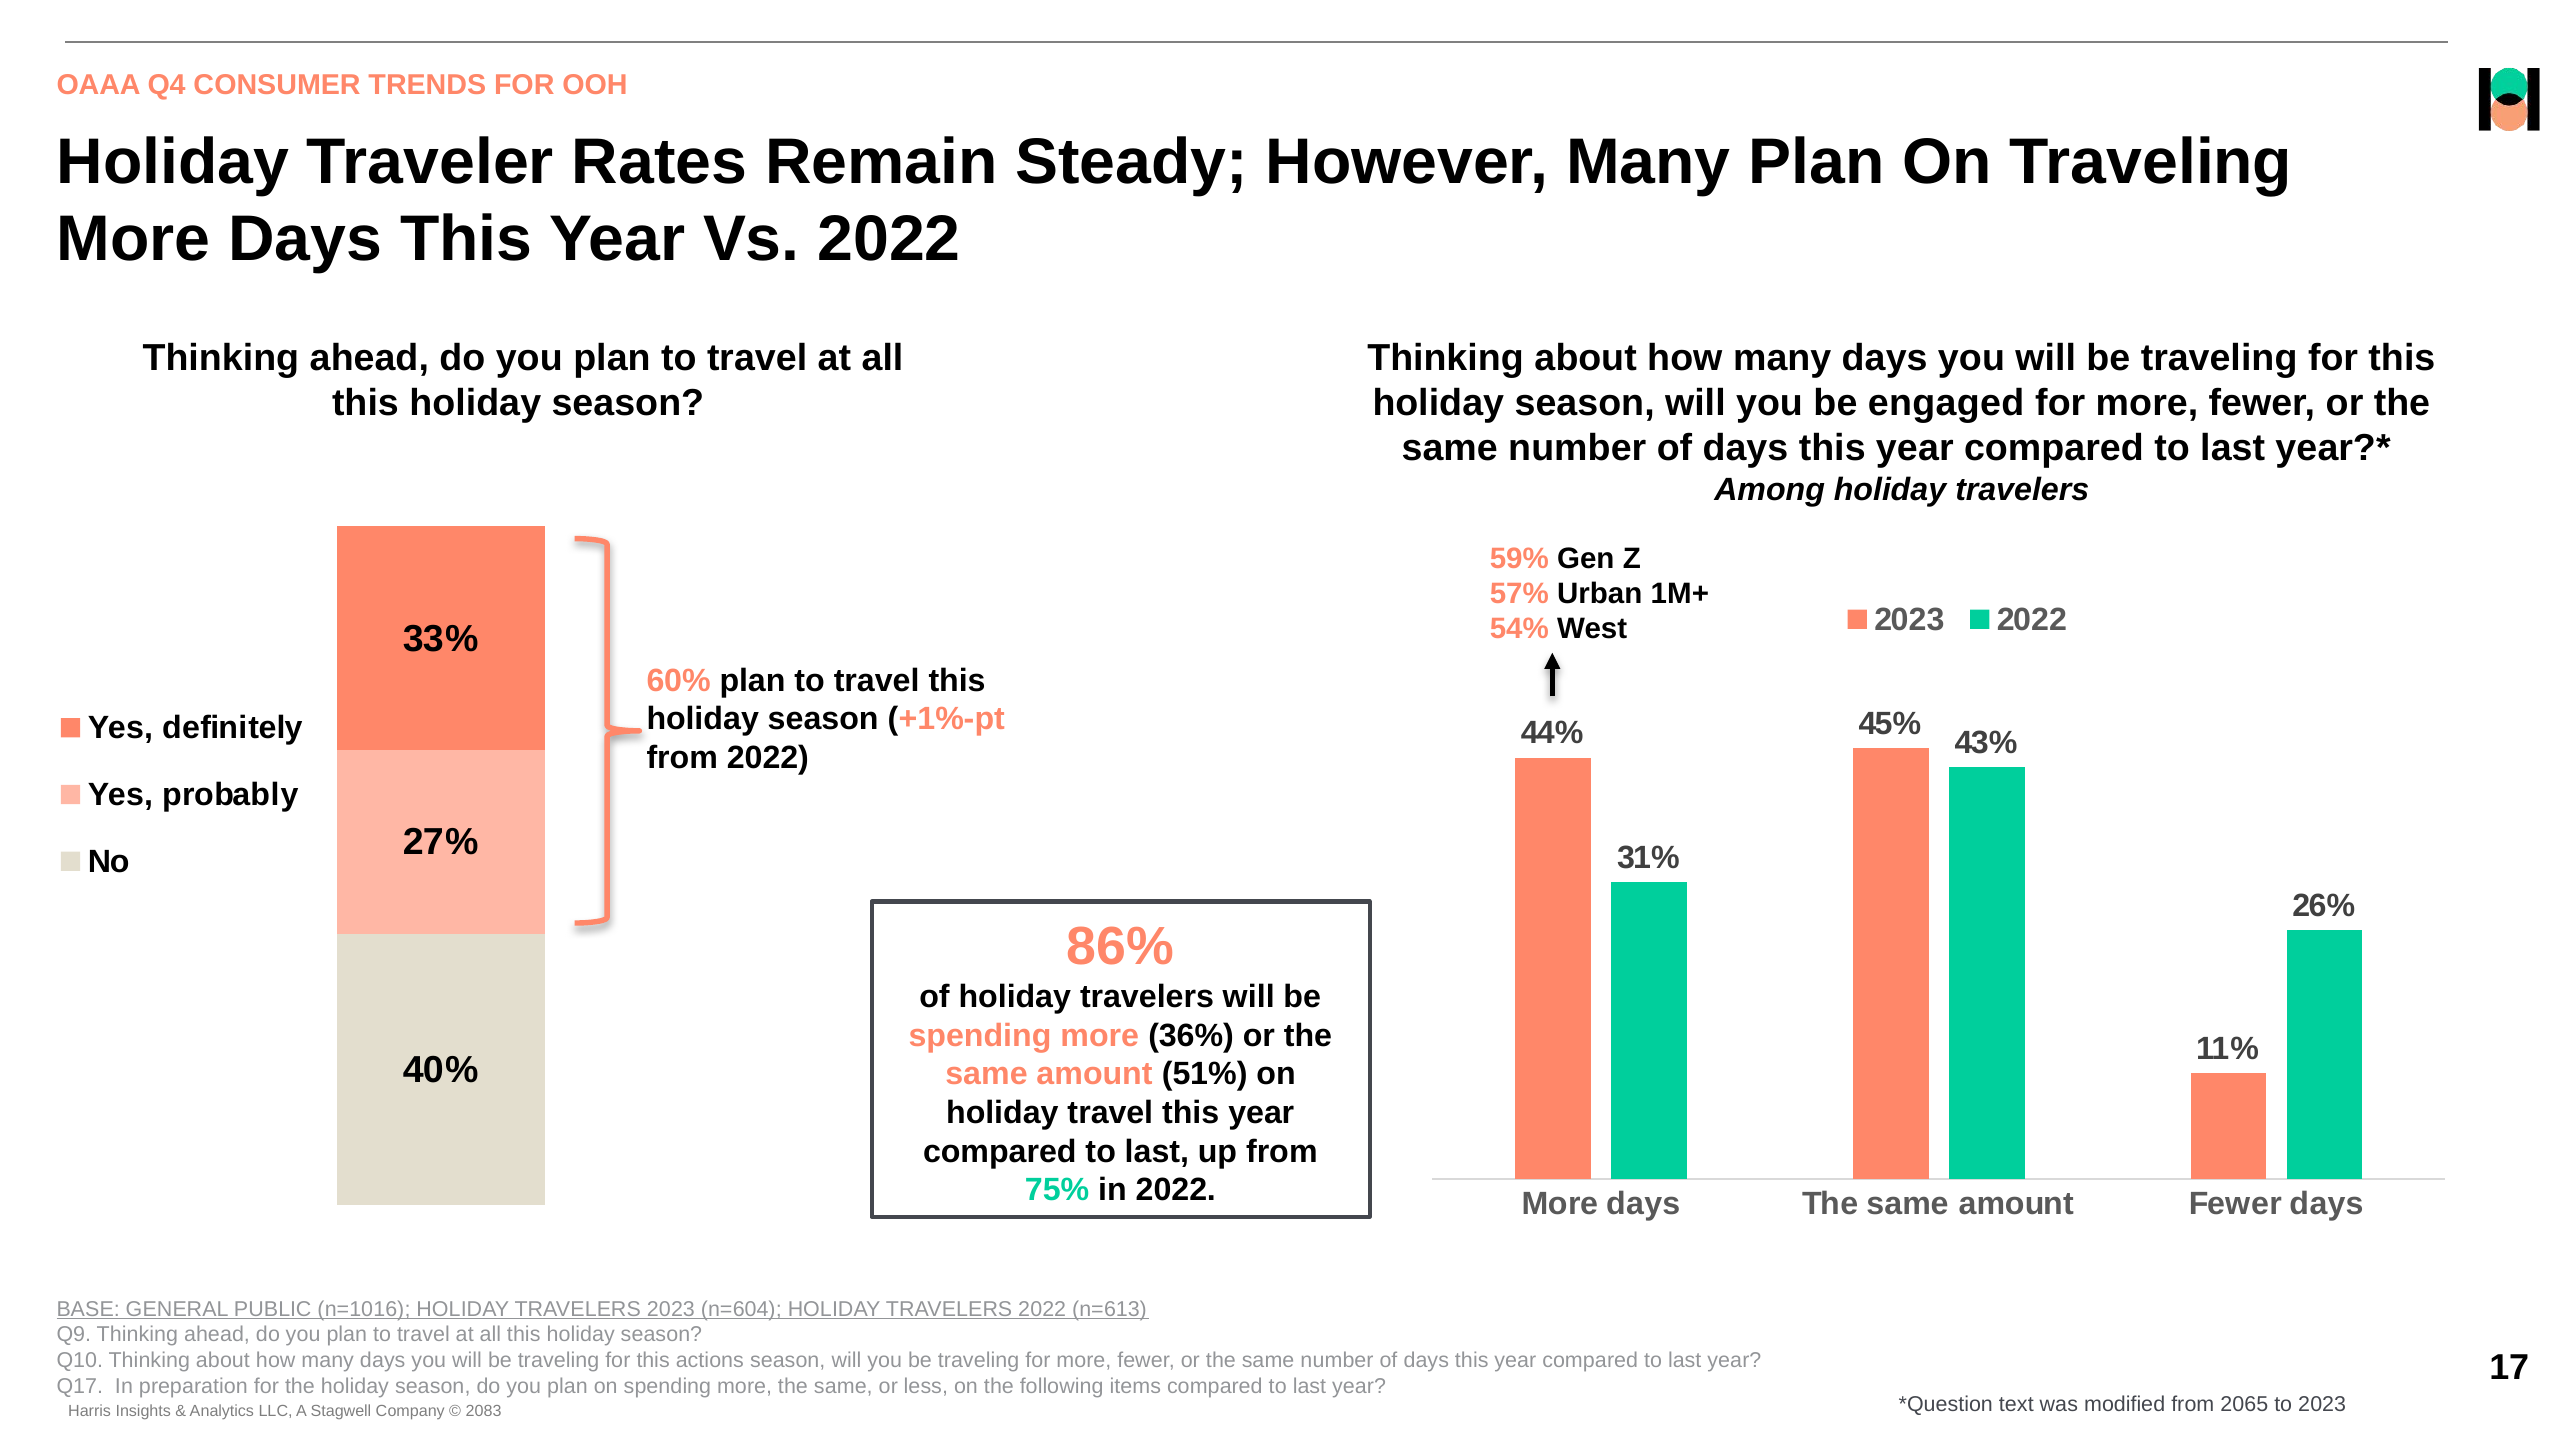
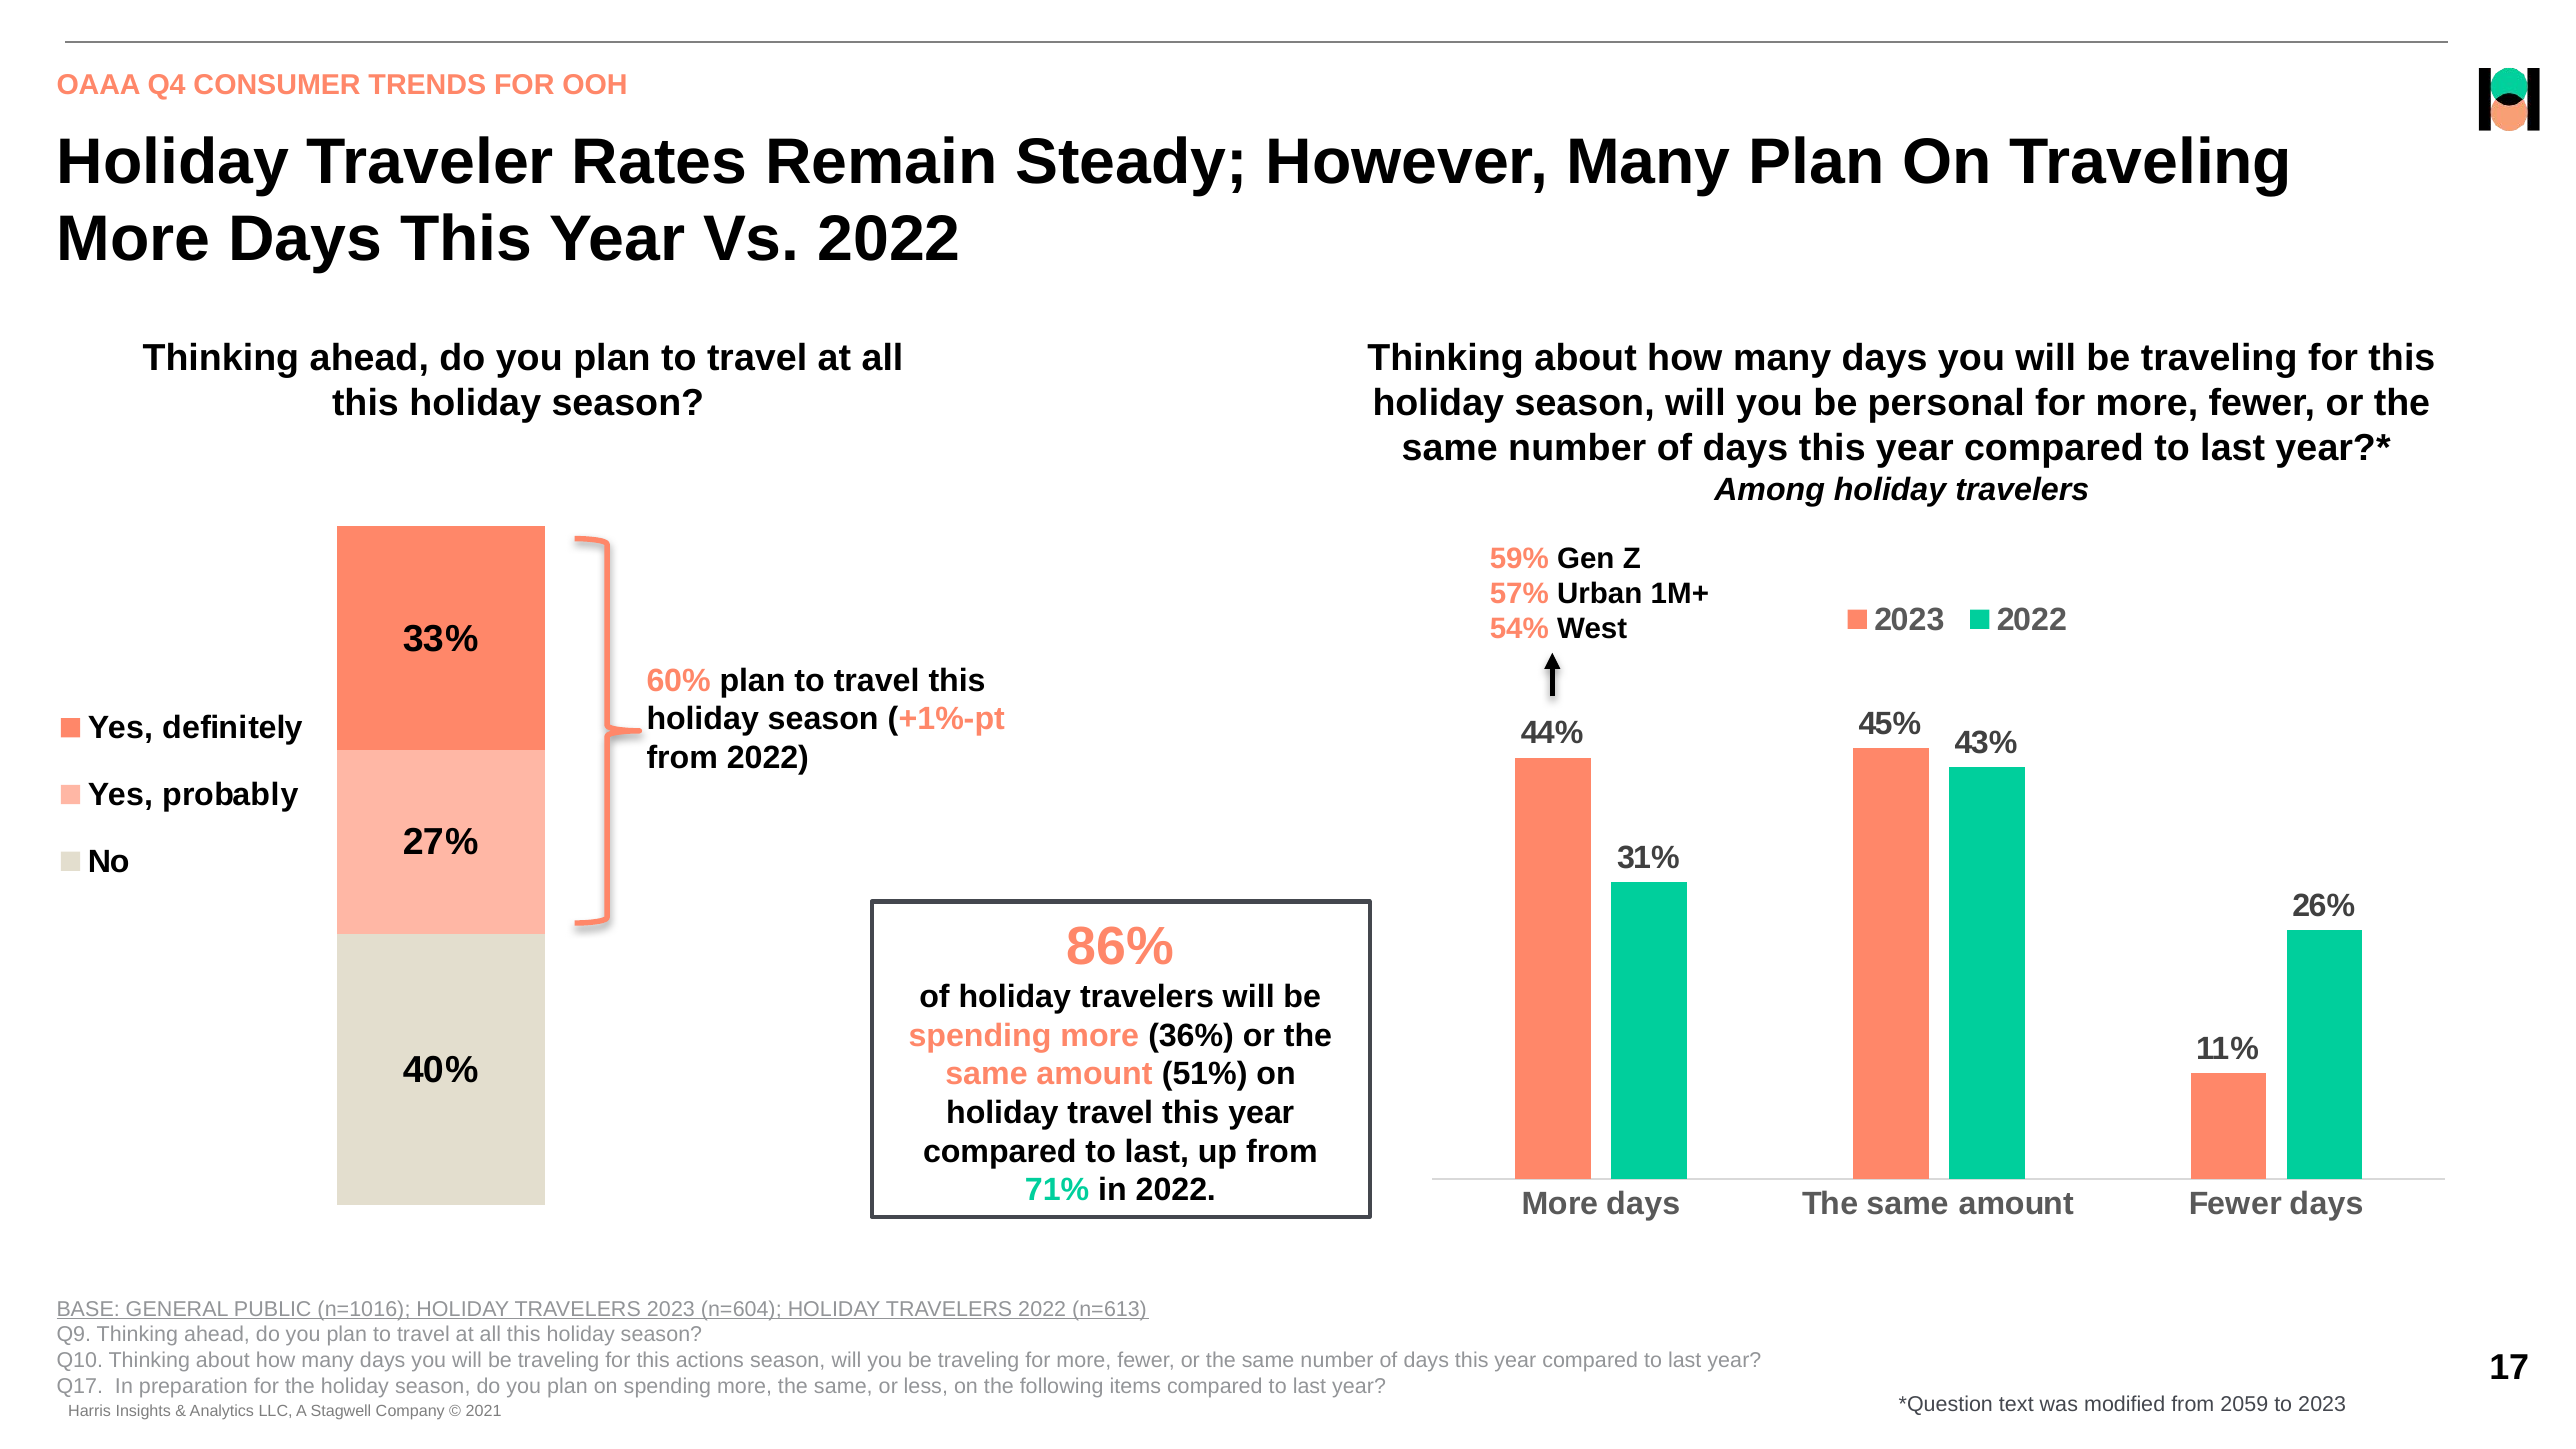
engaged: engaged -> personal (1946, 403)
75%: 75% -> 71% (1057, 1190)
2065: 2065 -> 2059 (2244, 1404)
2083: 2083 -> 2021 (484, 1411)
